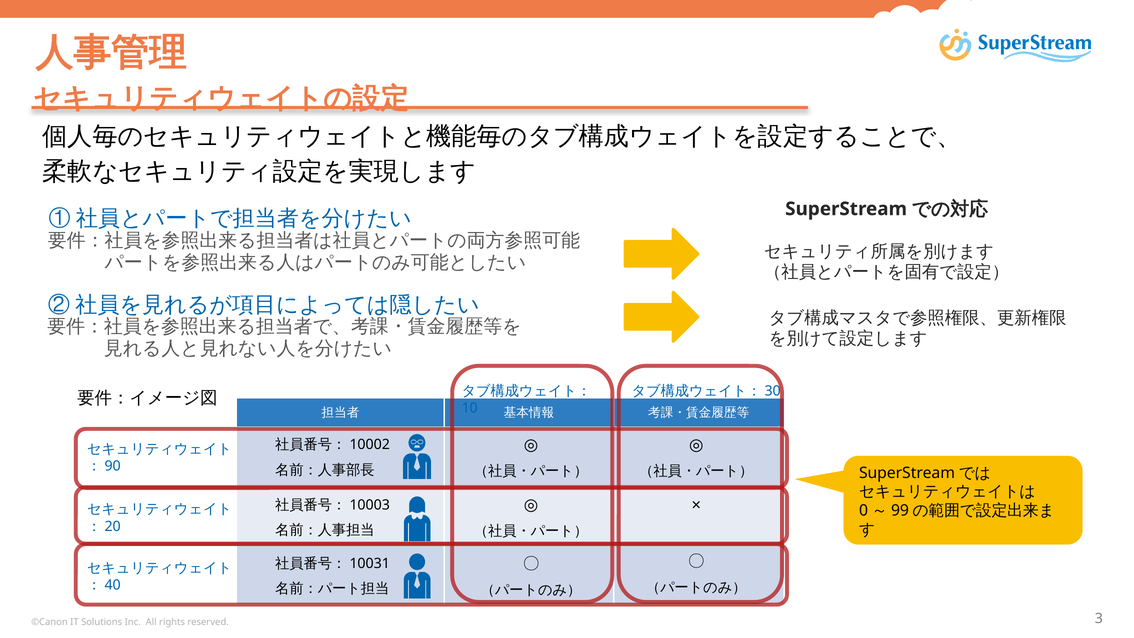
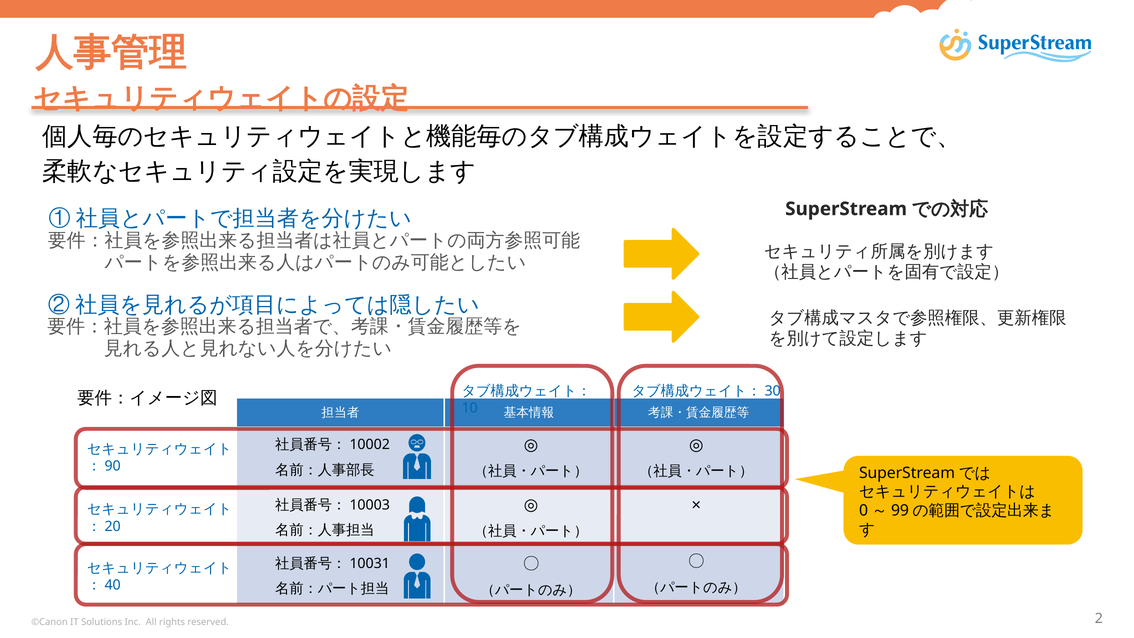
3: 3 -> 2 (1099, 619)
